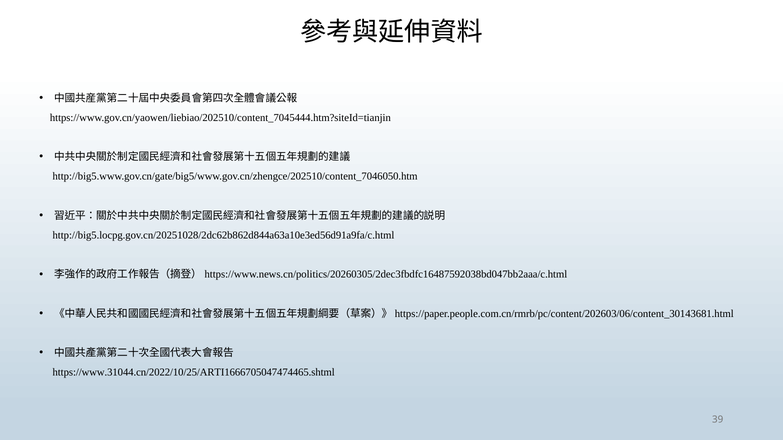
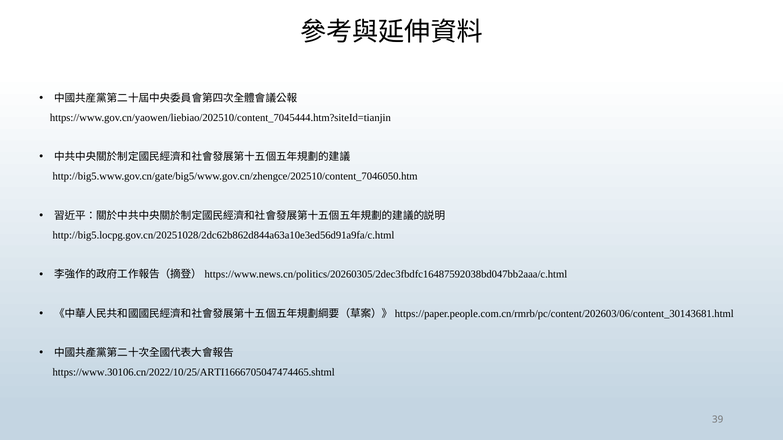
https://www.31044.cn/2022/10/25/ARTI1666705047474465.shtml: https://www.31044.cn/2022/10/25/ARTI1666705047474465.shtml -> https://www.30106.cn/2022/10/25/ARTI1666705047474465.shtml (194, 373)
